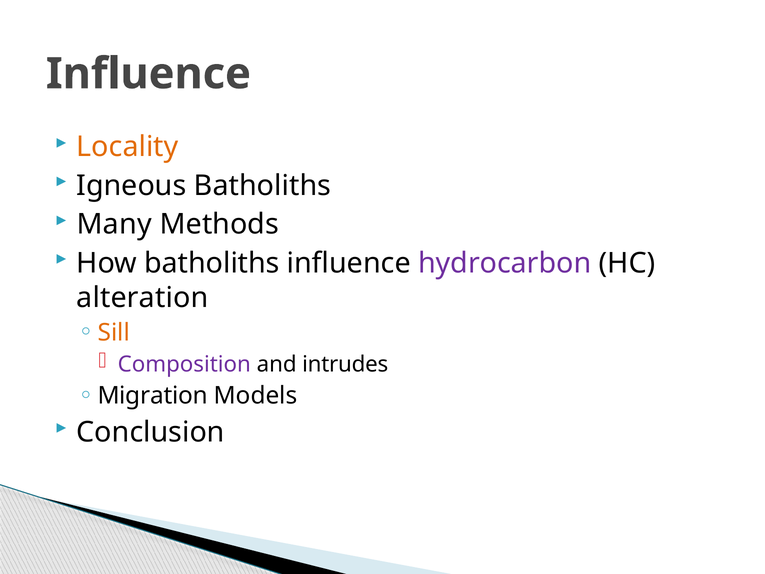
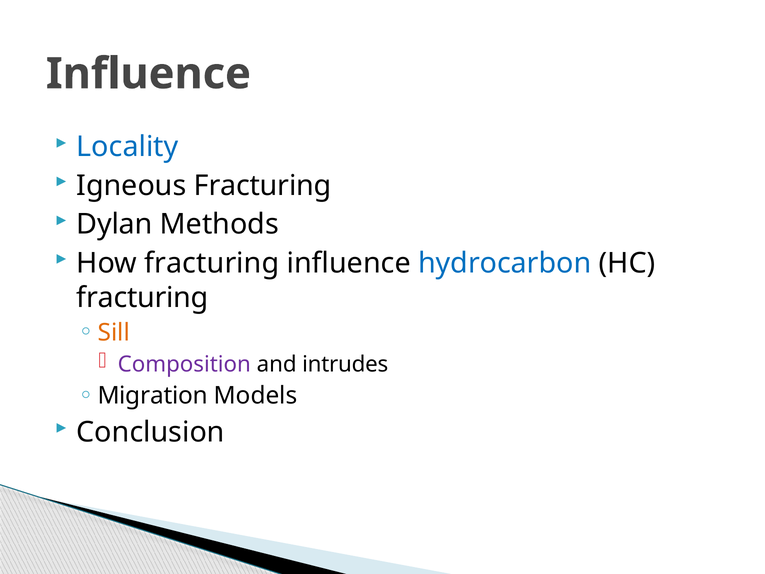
Locality colour: orange -> blue (127, 147)
Igneous Batholiths: Batholiths -> Fracturing (263, 186)
Many: Many -> Dylan (114, 224)
How batholiths: batholiths -> fracturing (212, 263)
hydrocarbon colour: purple -> blue (505, 263)
alteration: alteration -> fracturing (143, 297)
